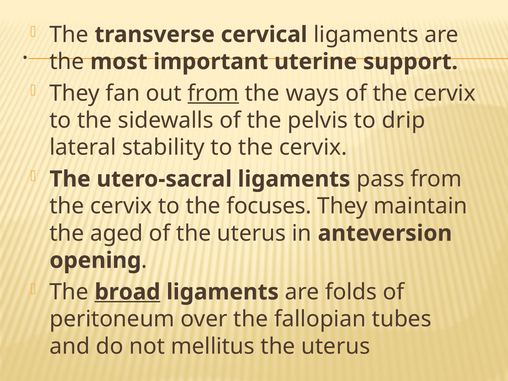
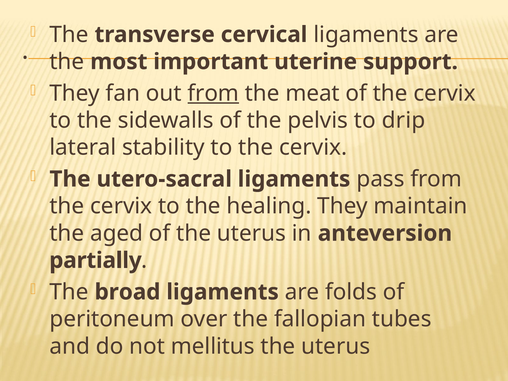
ways: ways -> meat (313, 93)
focuses: focuses -> healing (269, 206)
opening: opening -> partially (95, 260)
broad underline: present -> none (128, 292)
